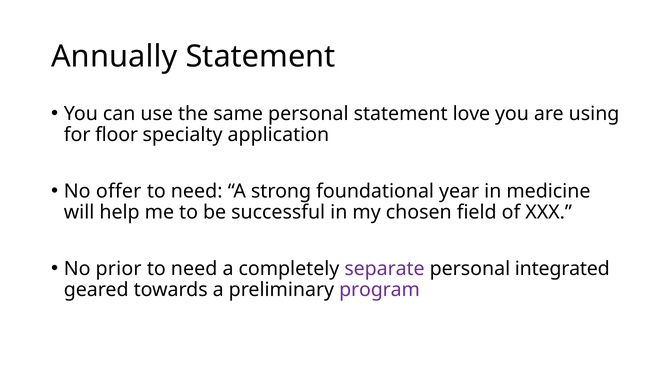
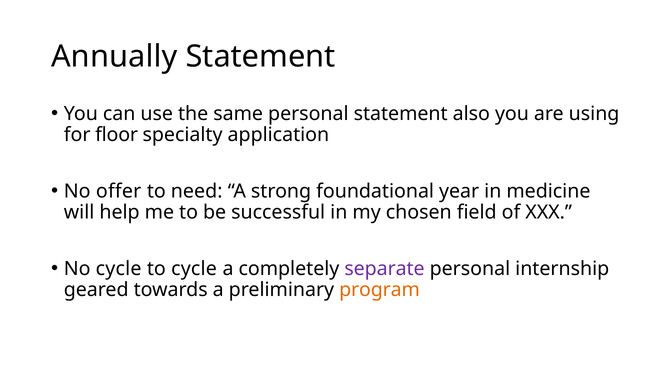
love: love -> also (471, 114)
No prior: prior -> cycle (119, 269)
need: need -> cycle (194, 269)
integrated: integrated -> internship (562, 269)
program colour: purple -> orange (380, 290)
